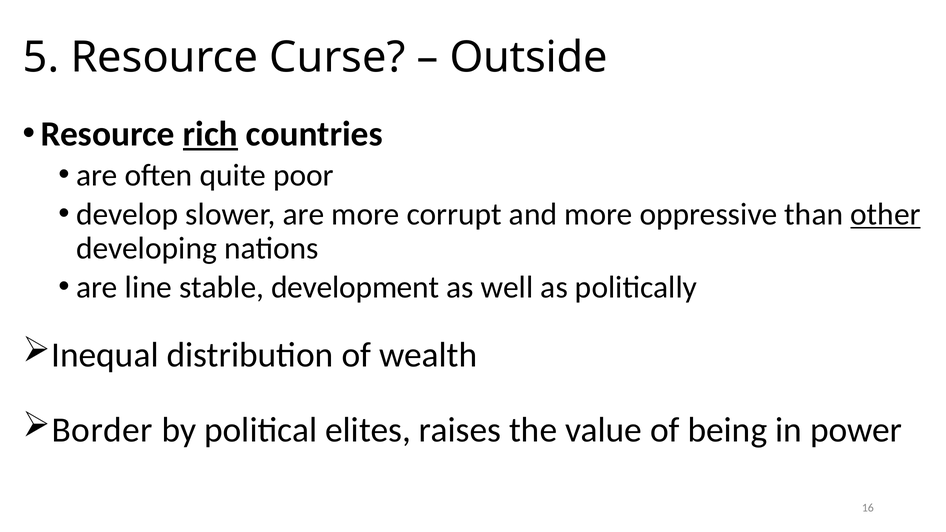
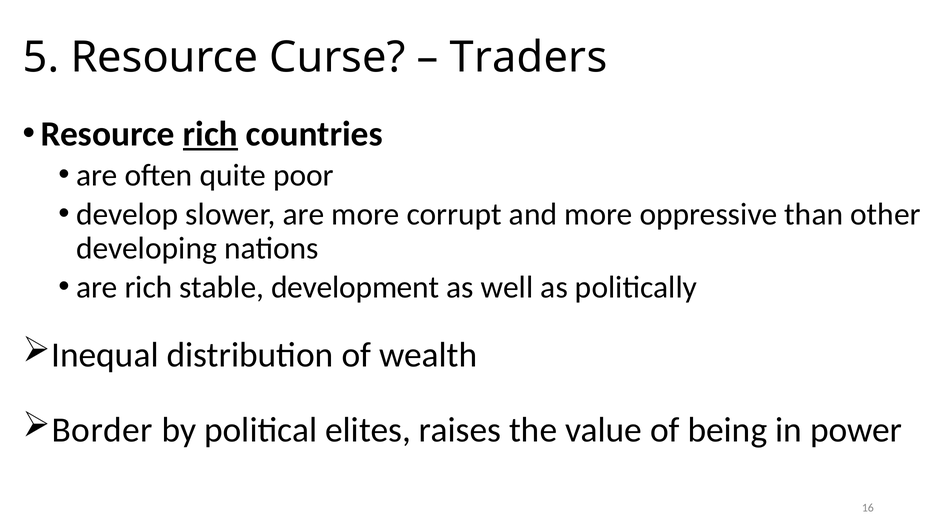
Outside: Outside -> Traders (528, 58)
other underline: present -> none (885, 214)
are line: line -> rich (148, 287)
